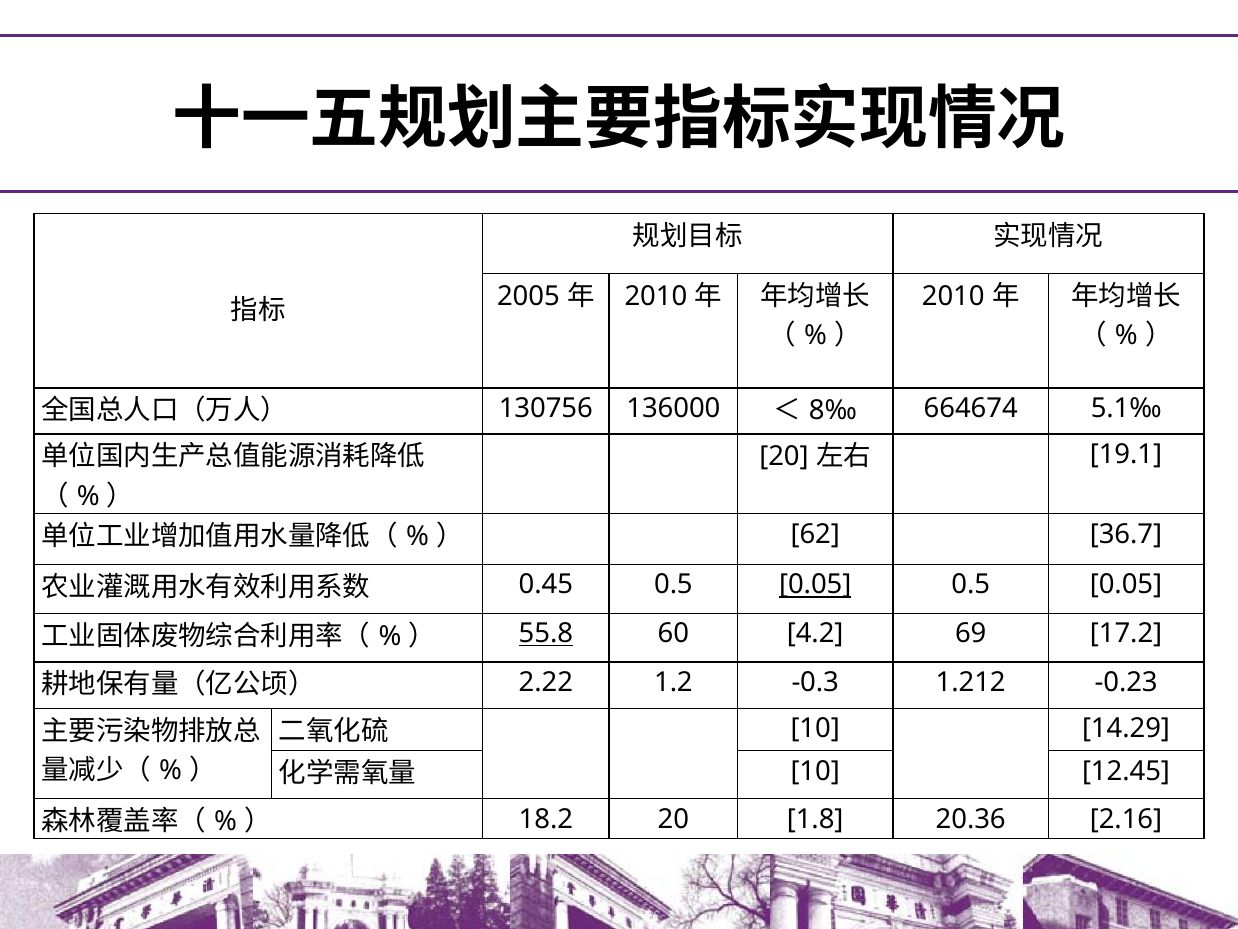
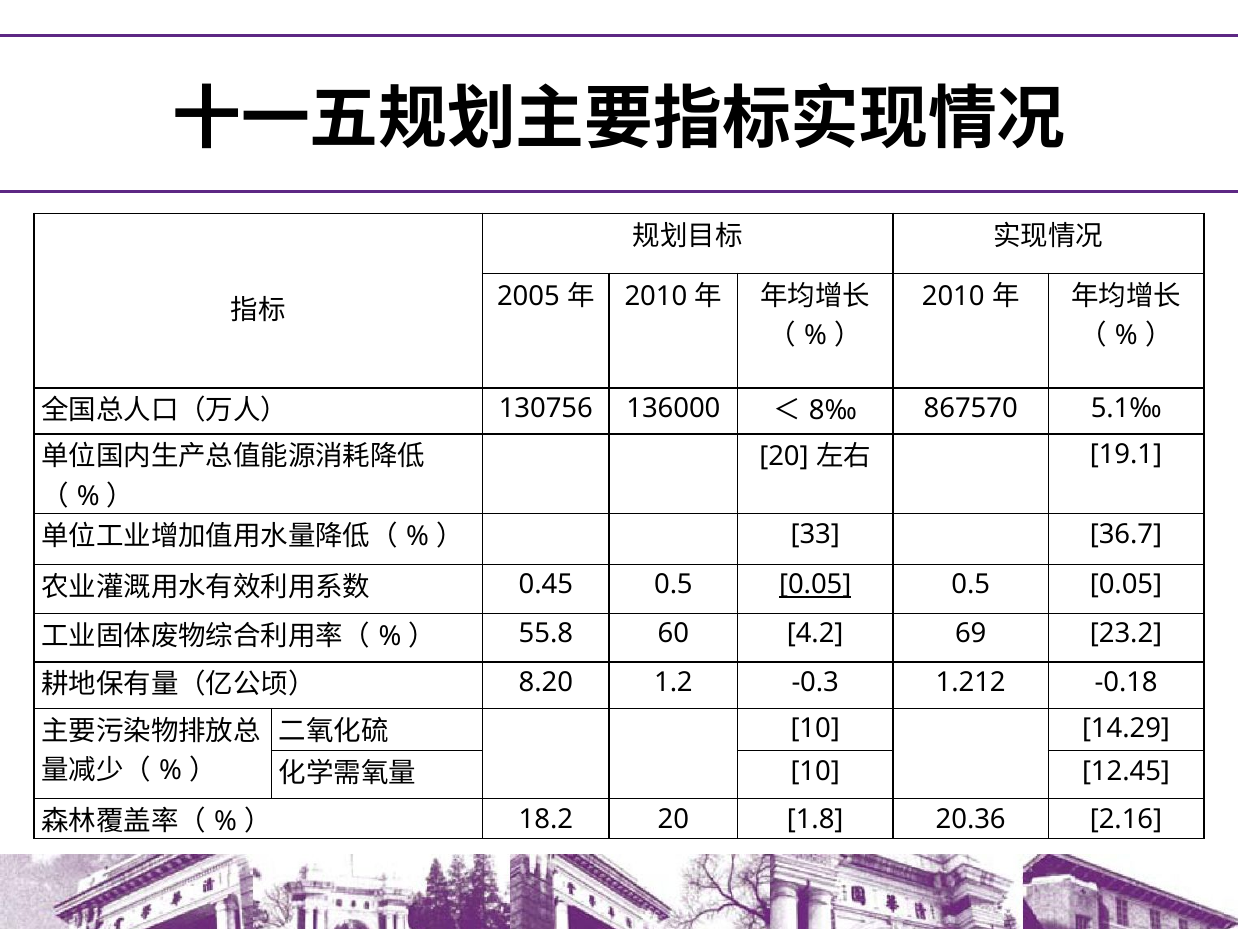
664674: 664674 -> 867570 (971, 408)
62: 62 -> 33 (815, 534)
55.8 underline: present -> none (546, 633)
17.2: 17.2 -> 23.2 (1126, 633)
2.22: 2.22 -> 8.20 (546, 682)
-0.23: -0.23 -> -0.18 (1126, 682)
